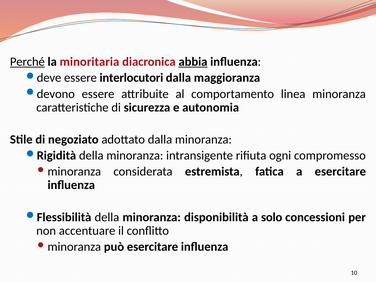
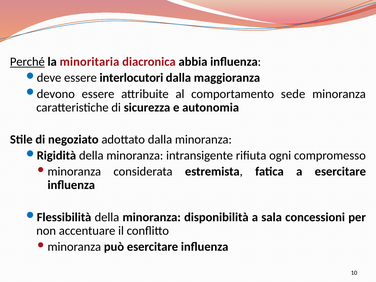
abbia underline: present -> none (193, 62)
linea: linea -> sede (293, 94)
solo: solo -> sala (272, 217)
